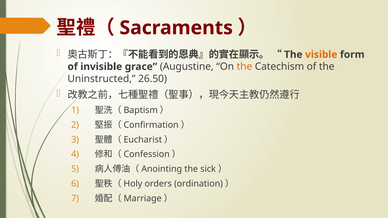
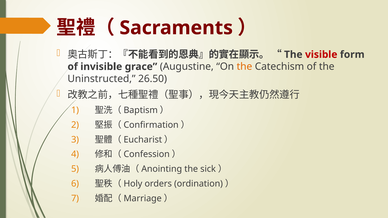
visible colour: orange -> red (321, 55)
